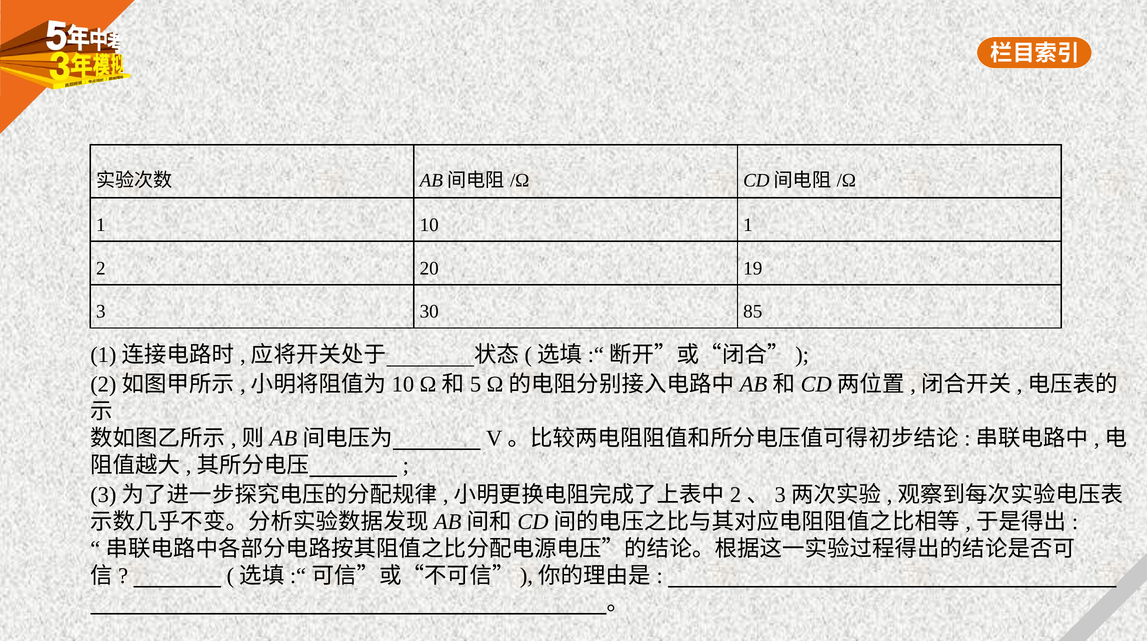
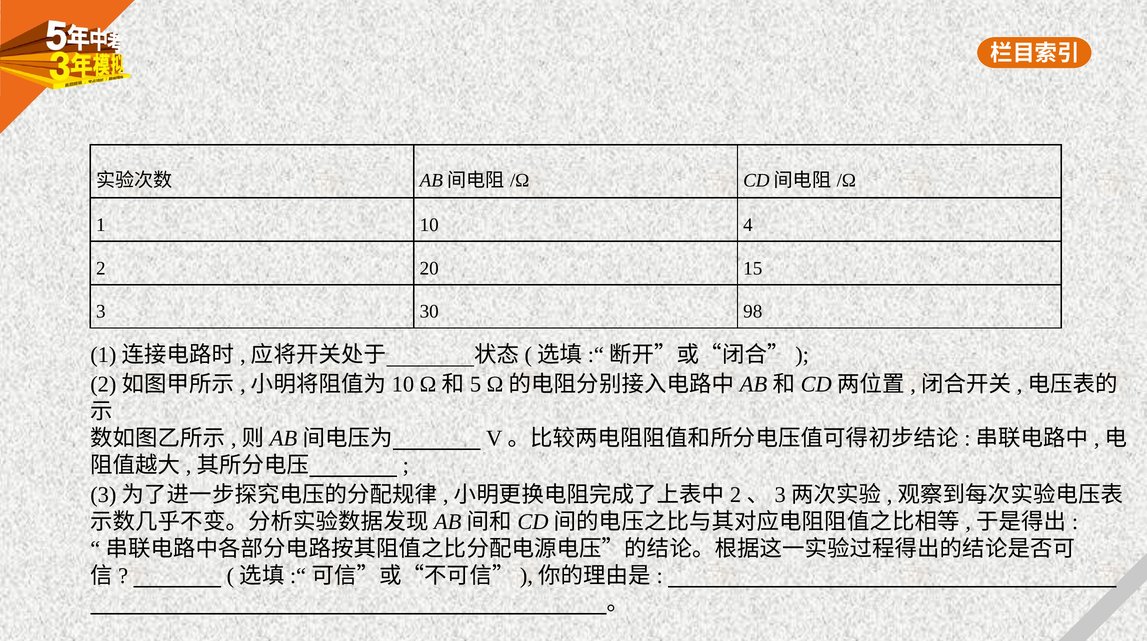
10 1: 1 -> 4 (748, 225)
19: 19 -> 15 (753, 268)
85: 85 -> 98 (753, 312)
